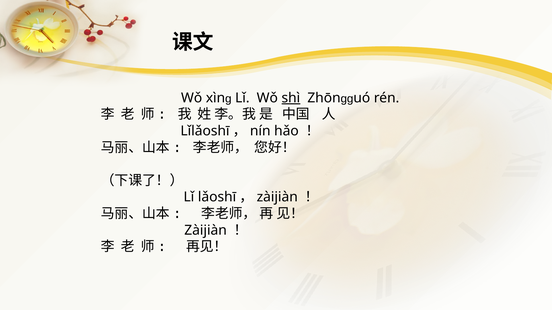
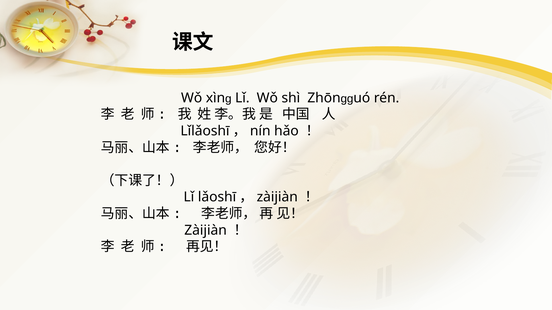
shì underline: present -> none (291, 98)
